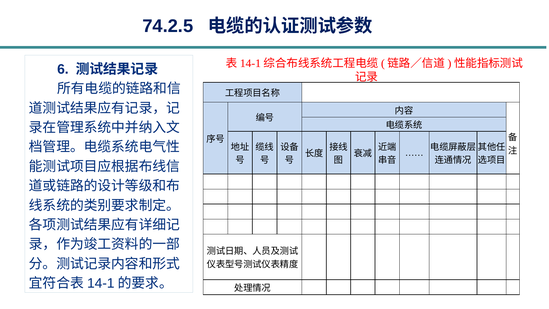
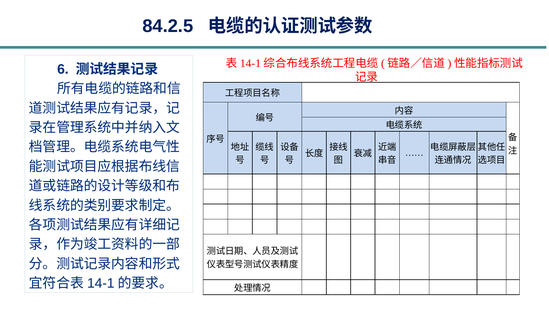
74.2.5: 74.2.5 -> 84.2.5 (168, 26)
